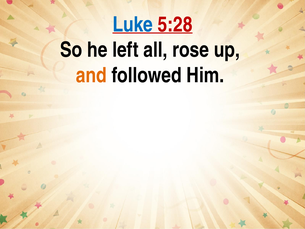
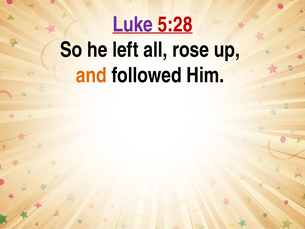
Luke colour: blue -> purple (133, 24)
